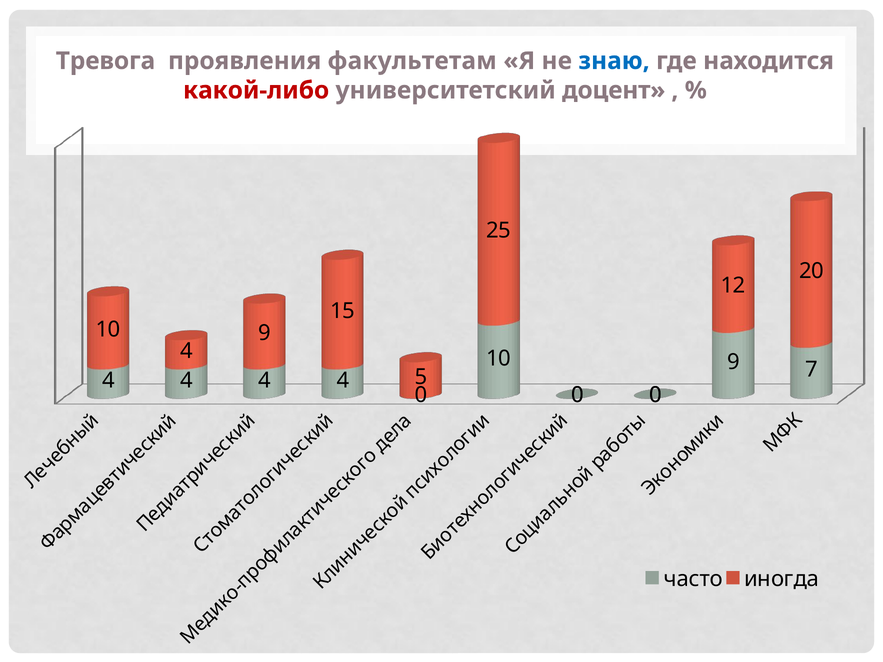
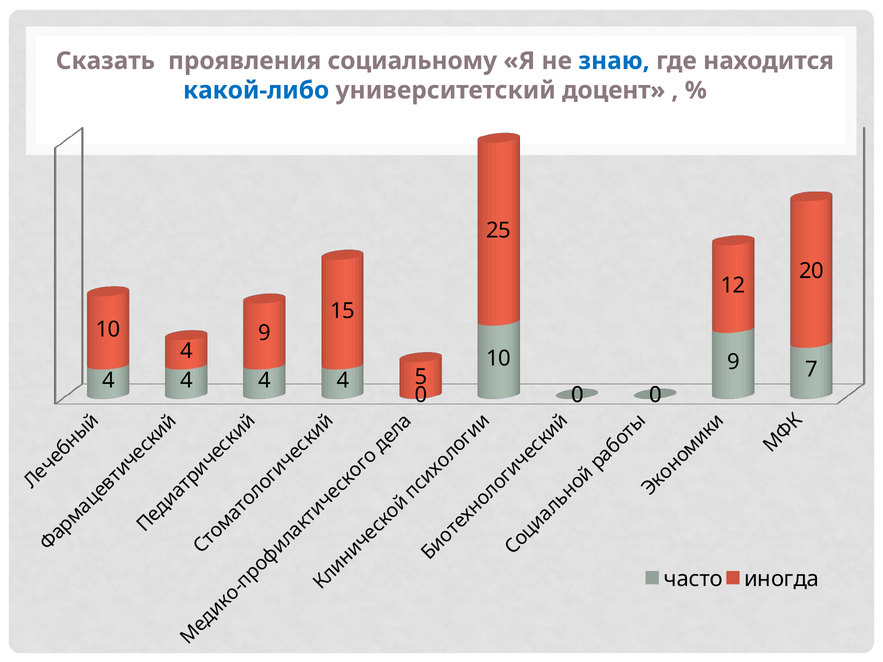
Тревога: Тревога -> Сказать (105, 61)
факультетам: факультетам -> социальному (412, 61)
какой-либо colour: red -> blue (256, 90)
